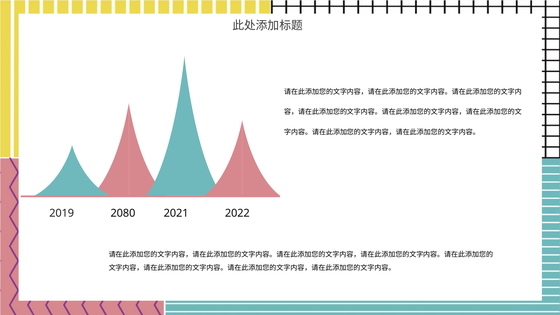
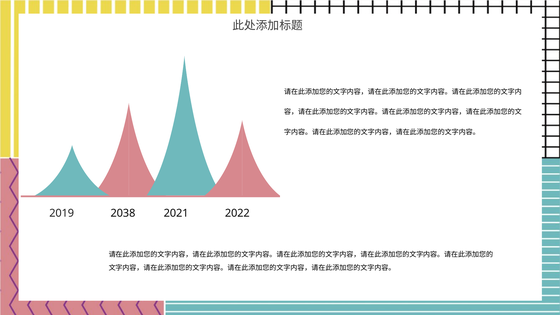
2080: 2080 -> 2038 (123, 213)
